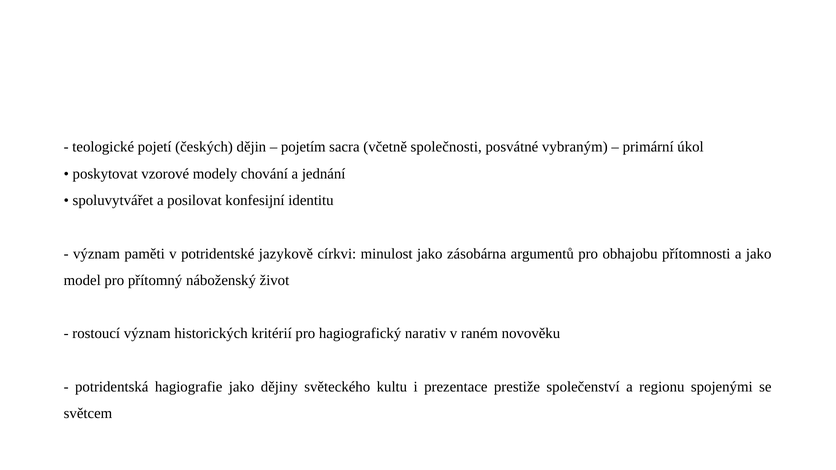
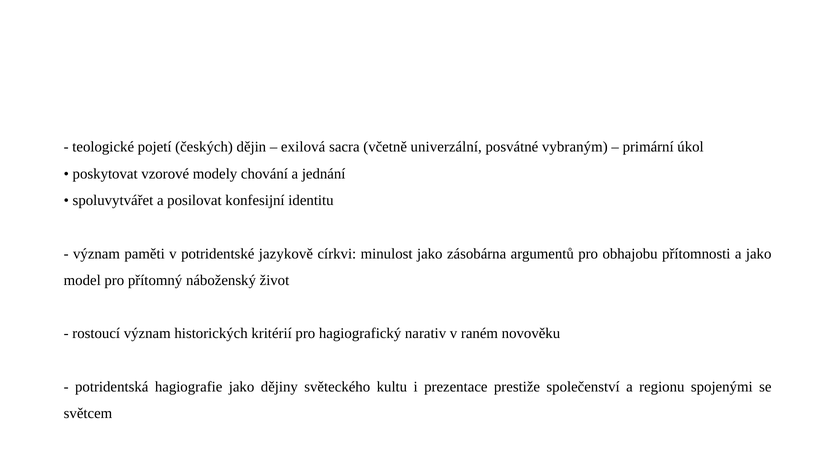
pojetím: pojetím -> exilová (303, 147)
společnosti: společnosti -> univerzální (446, 147)
